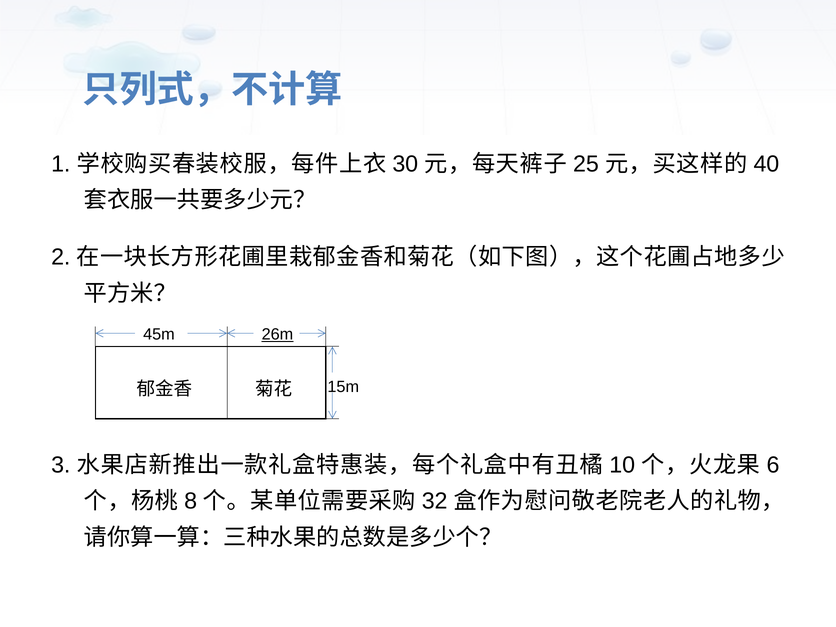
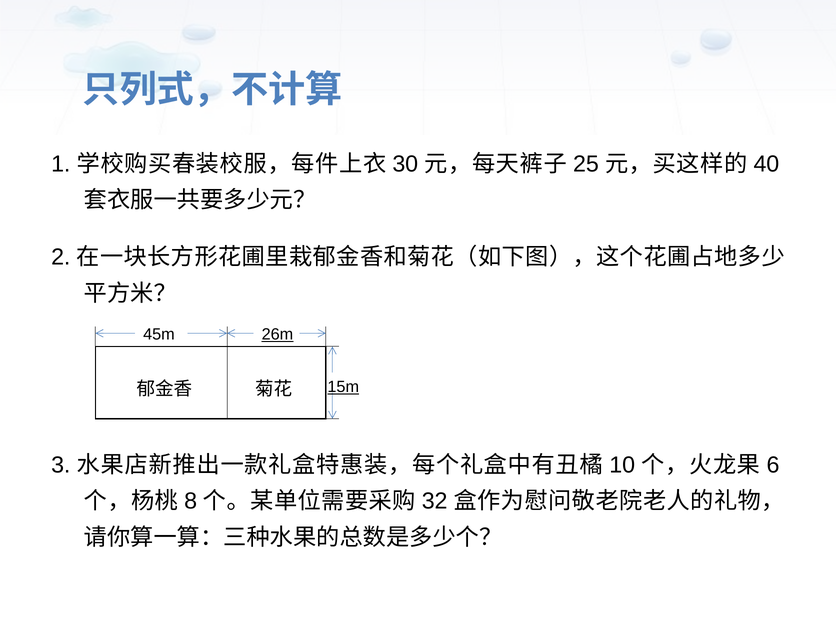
15m underline: none -> present (343, 387)
